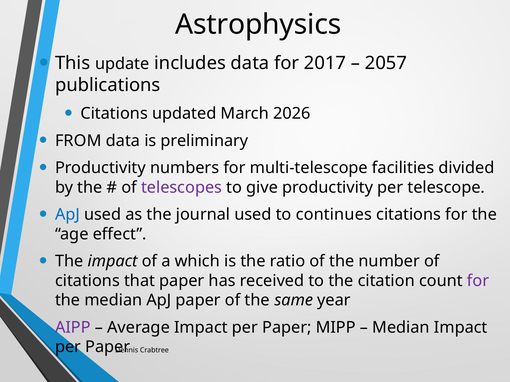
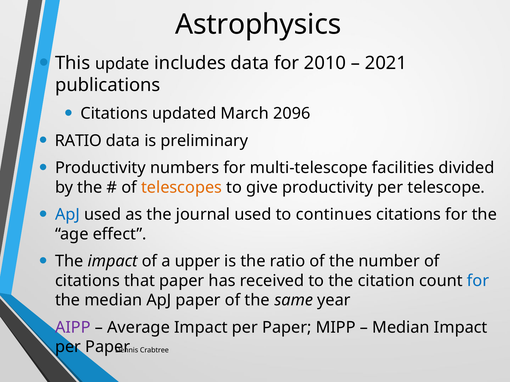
2017: 2017 -> 2010 (325, 63)
2057: 2057 -> 2021 (386, 63)
2026: 2026 -> 2096 (292, 114)
FROM: FROM -> RATIO (78, 141)
telescopes colour: purple -> orange (182, 188)
which: which -> upper (197, 261)
for colour: purple -> blue (478, 281)
